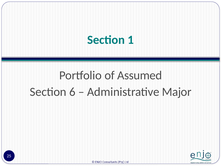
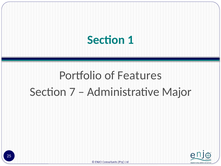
Assumed: Assumed -> Features (140, 75)
6: 6 -> 7 (72, 92)
